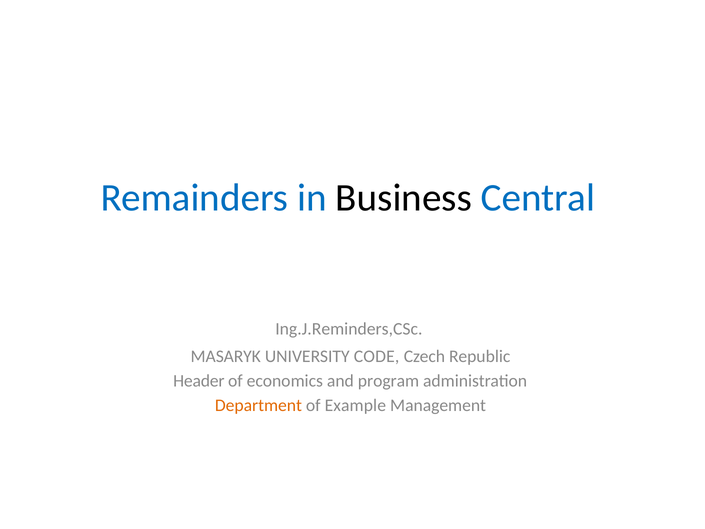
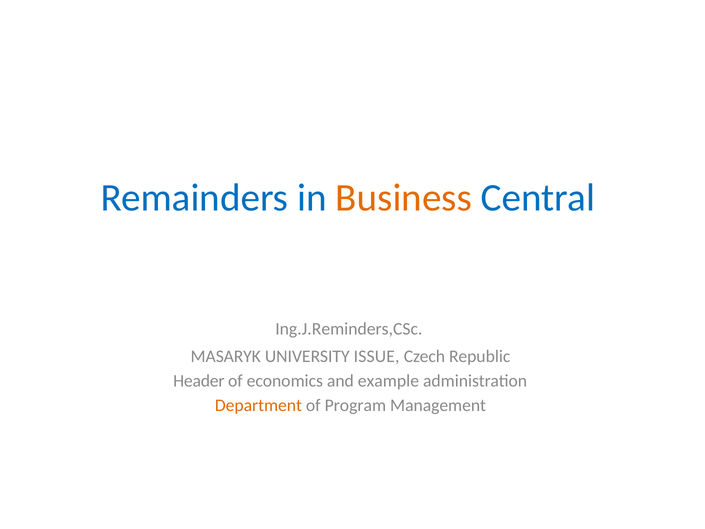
Business colour: black -> orange (404, 198)
CODE: CODE -> ISSUE (377, 356)
program: program -> example (388, 381)
Example: Example -> Program (355, 405)
